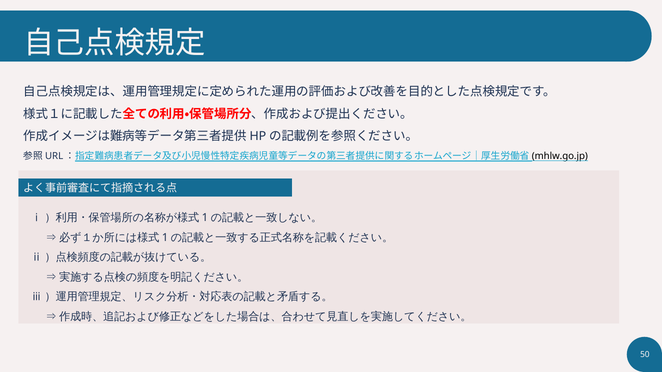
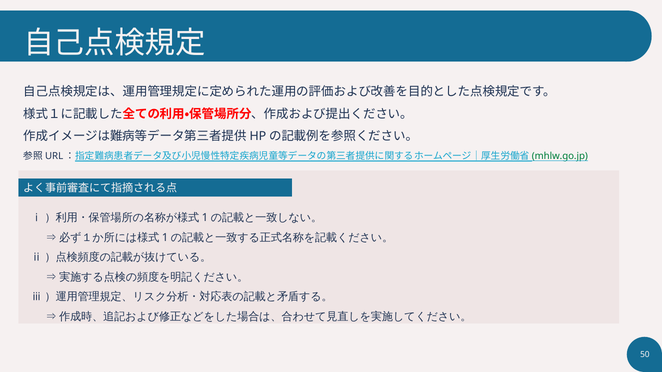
mhlw.go.jp colour: black -> green (560, 156)
